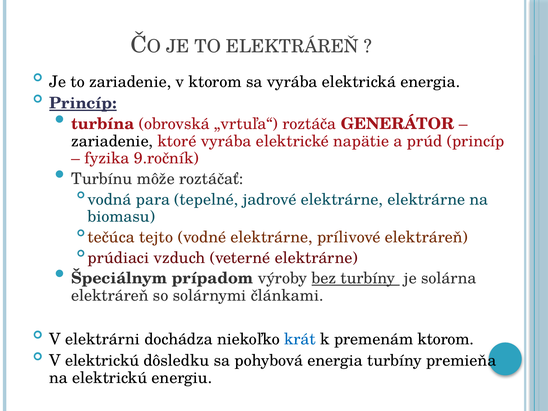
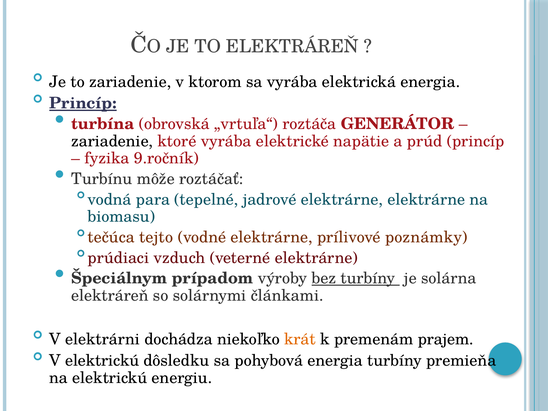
prílivové elektráreň: elektráreň -> poznámky (426, 237)
krát colour: blue -> orange (300, 339)
premenám ktorom: ktorom -> prajem (446, 339)
